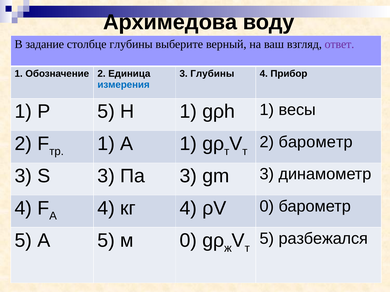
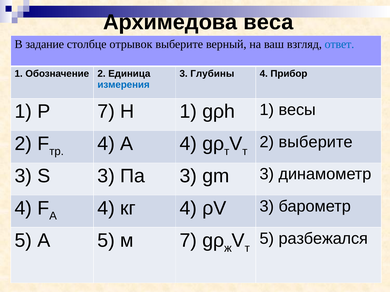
воду: воду -> веса (268, 22)
столбце глубины: глубины -> отрывок (131, 44)
ответ colour: purple -> blue (339, 44)
P 5: 5 -> 7 (106, 112)
2 барометр: барометр -> выберите (316, 142)
1: 1 -> 4 (106, 144)
1: 1 -> 4 (188, 144)
ρV 0: 0 -> 3 (267, 207)
м 0: 0 -> 7 (188, 241)
